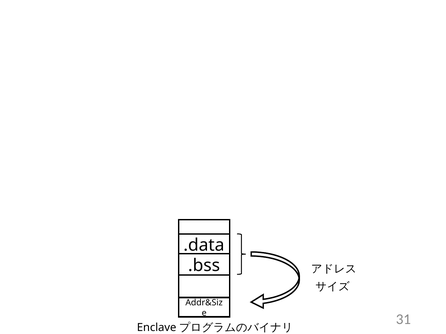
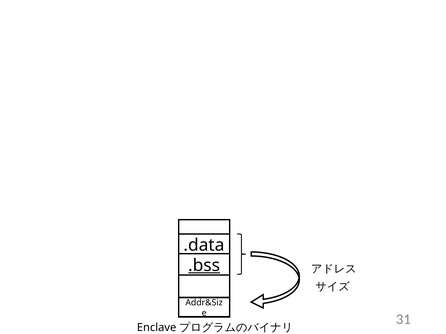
.bss underline: none -> present (204, 266)
